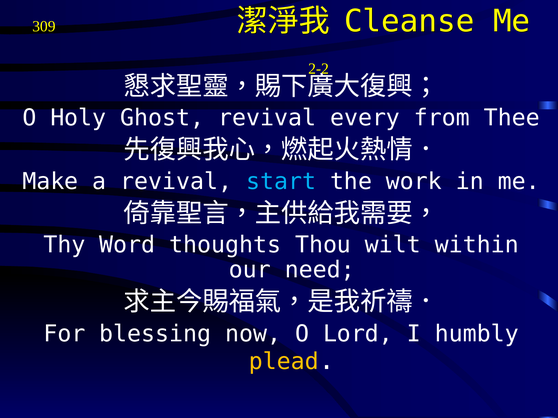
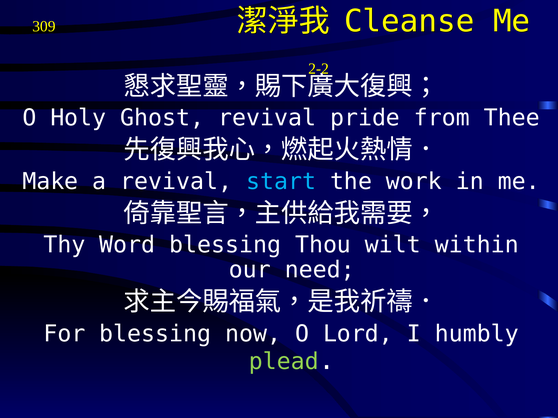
every: every -> pride (365, 118)
Word thoughts: thoughts -> blessing (225, 245)
plead colour: yellow -> light green (284, 362)
